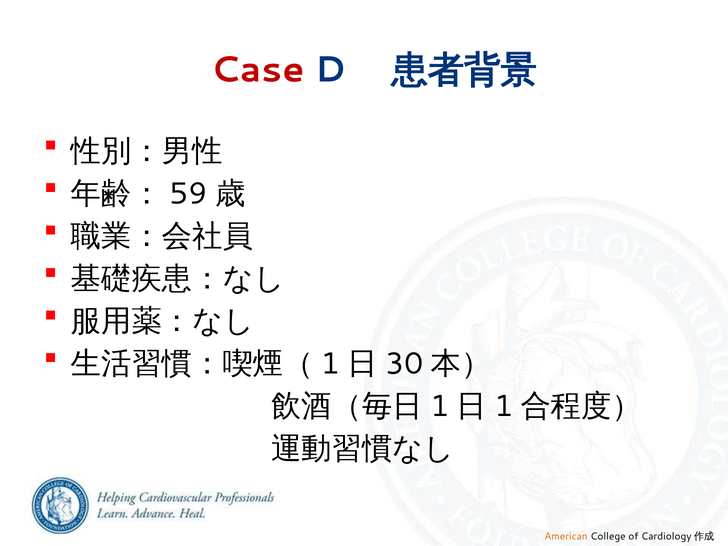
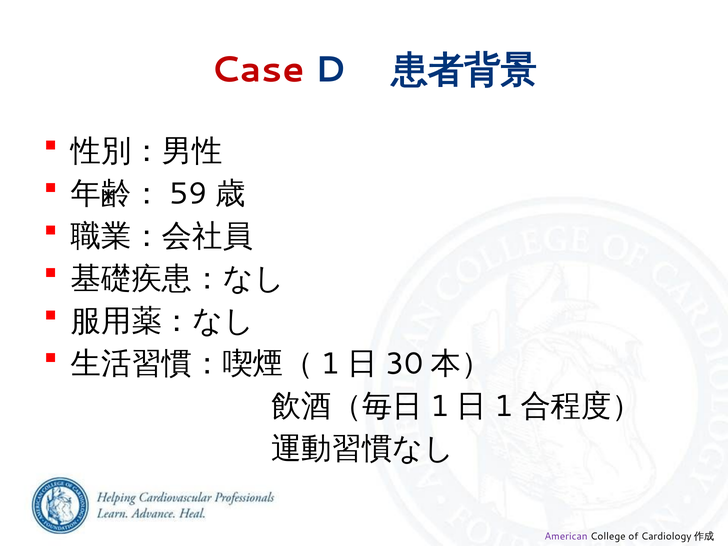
American colour: orange -> purple (566, 536)
